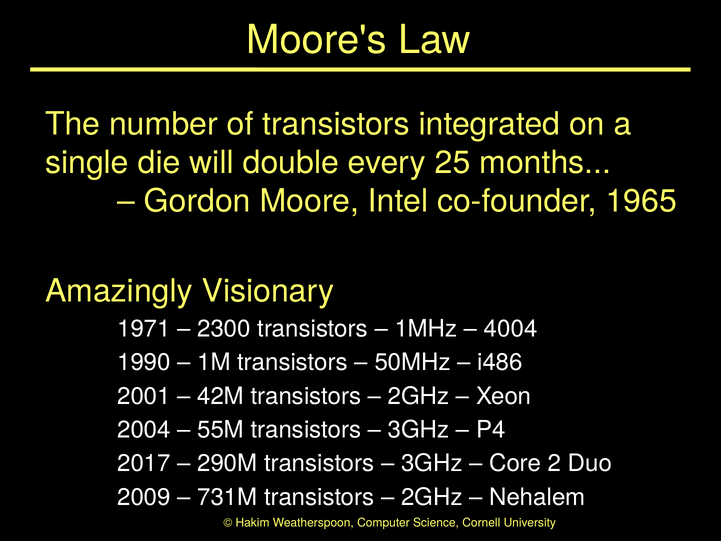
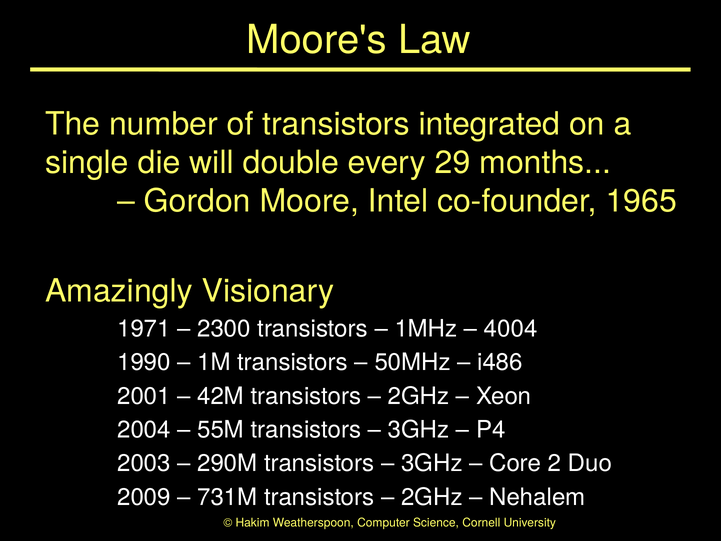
25: 25 -> 29 (453, 163)
2017: 2017 -> 2003 (144, 463)
